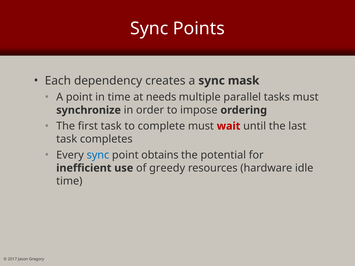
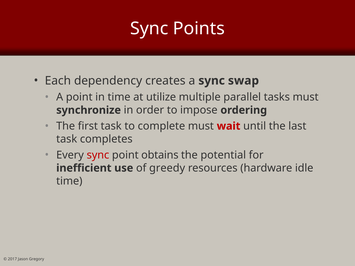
mask: mask -> swap (243, 81)
needs: needs -> utilize (161, 97)
sync colour: blue -> red (98, 155)
